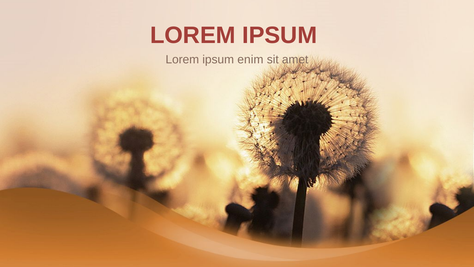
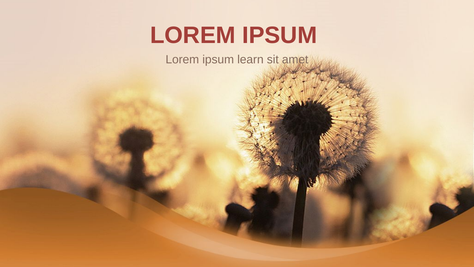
enim: enim -> learn (250, 60)
